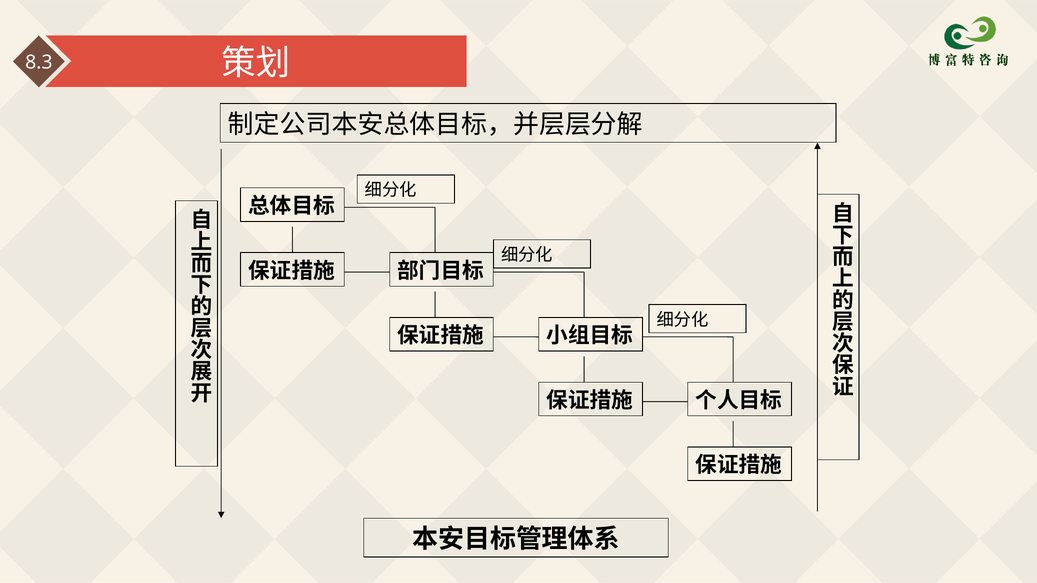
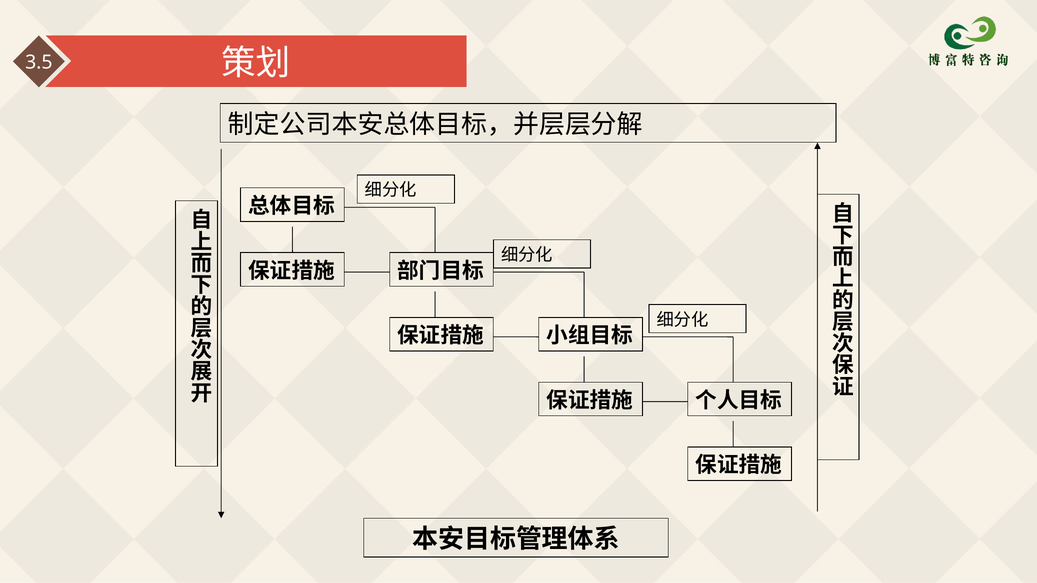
8.3: 8.3 -> 3.5 (39, 62)
